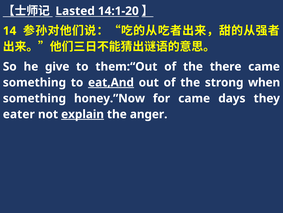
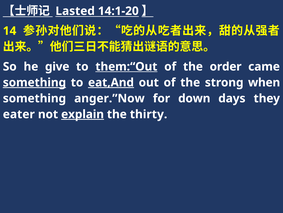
them:“Out underline: none -> present (126, 66)
there: there -> order (226, 66)
something underline: none -> present (34, 82)
honey.”Now: honey.”Now -> anger.”Now (109, 98)
for came: came -> down (194, 98)
anger: anger -> thirty (149, 114)
